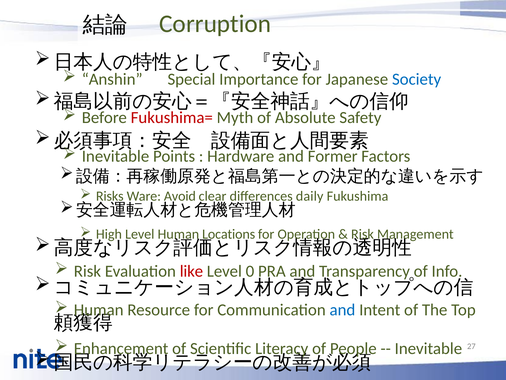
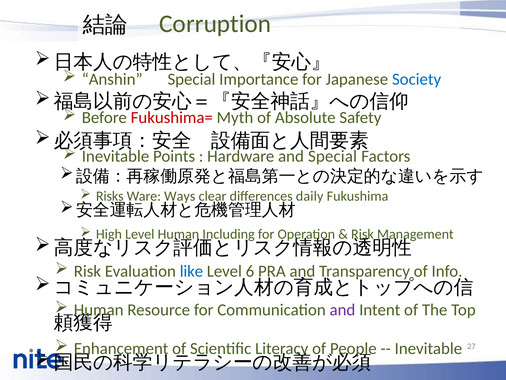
and Former: Former -> Special (333, 156)
Avoid: Avoid -> Ways (180, 196)
Locations: Locations -> Including (229, 234)
like colour: red -> blue (191, 271)
0: 0 -> 6 (250, 271)
and colour: blue -> purple (342, 310)
